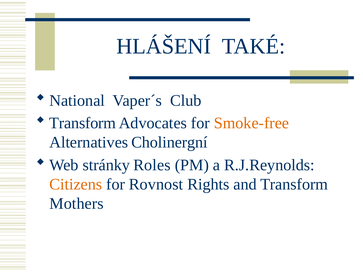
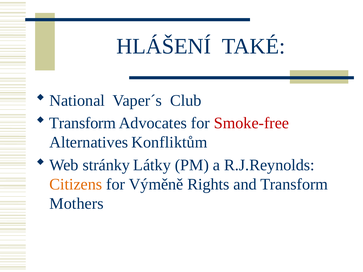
Smoke-free colour: orange -> red (251, 123)
Cholinergní: Cholinergní -> Konfliktům (169, 143)
Roles: Roles -> Látky (152, 165)
Rovnost: Rovnost -> Výměně (156, 184)
